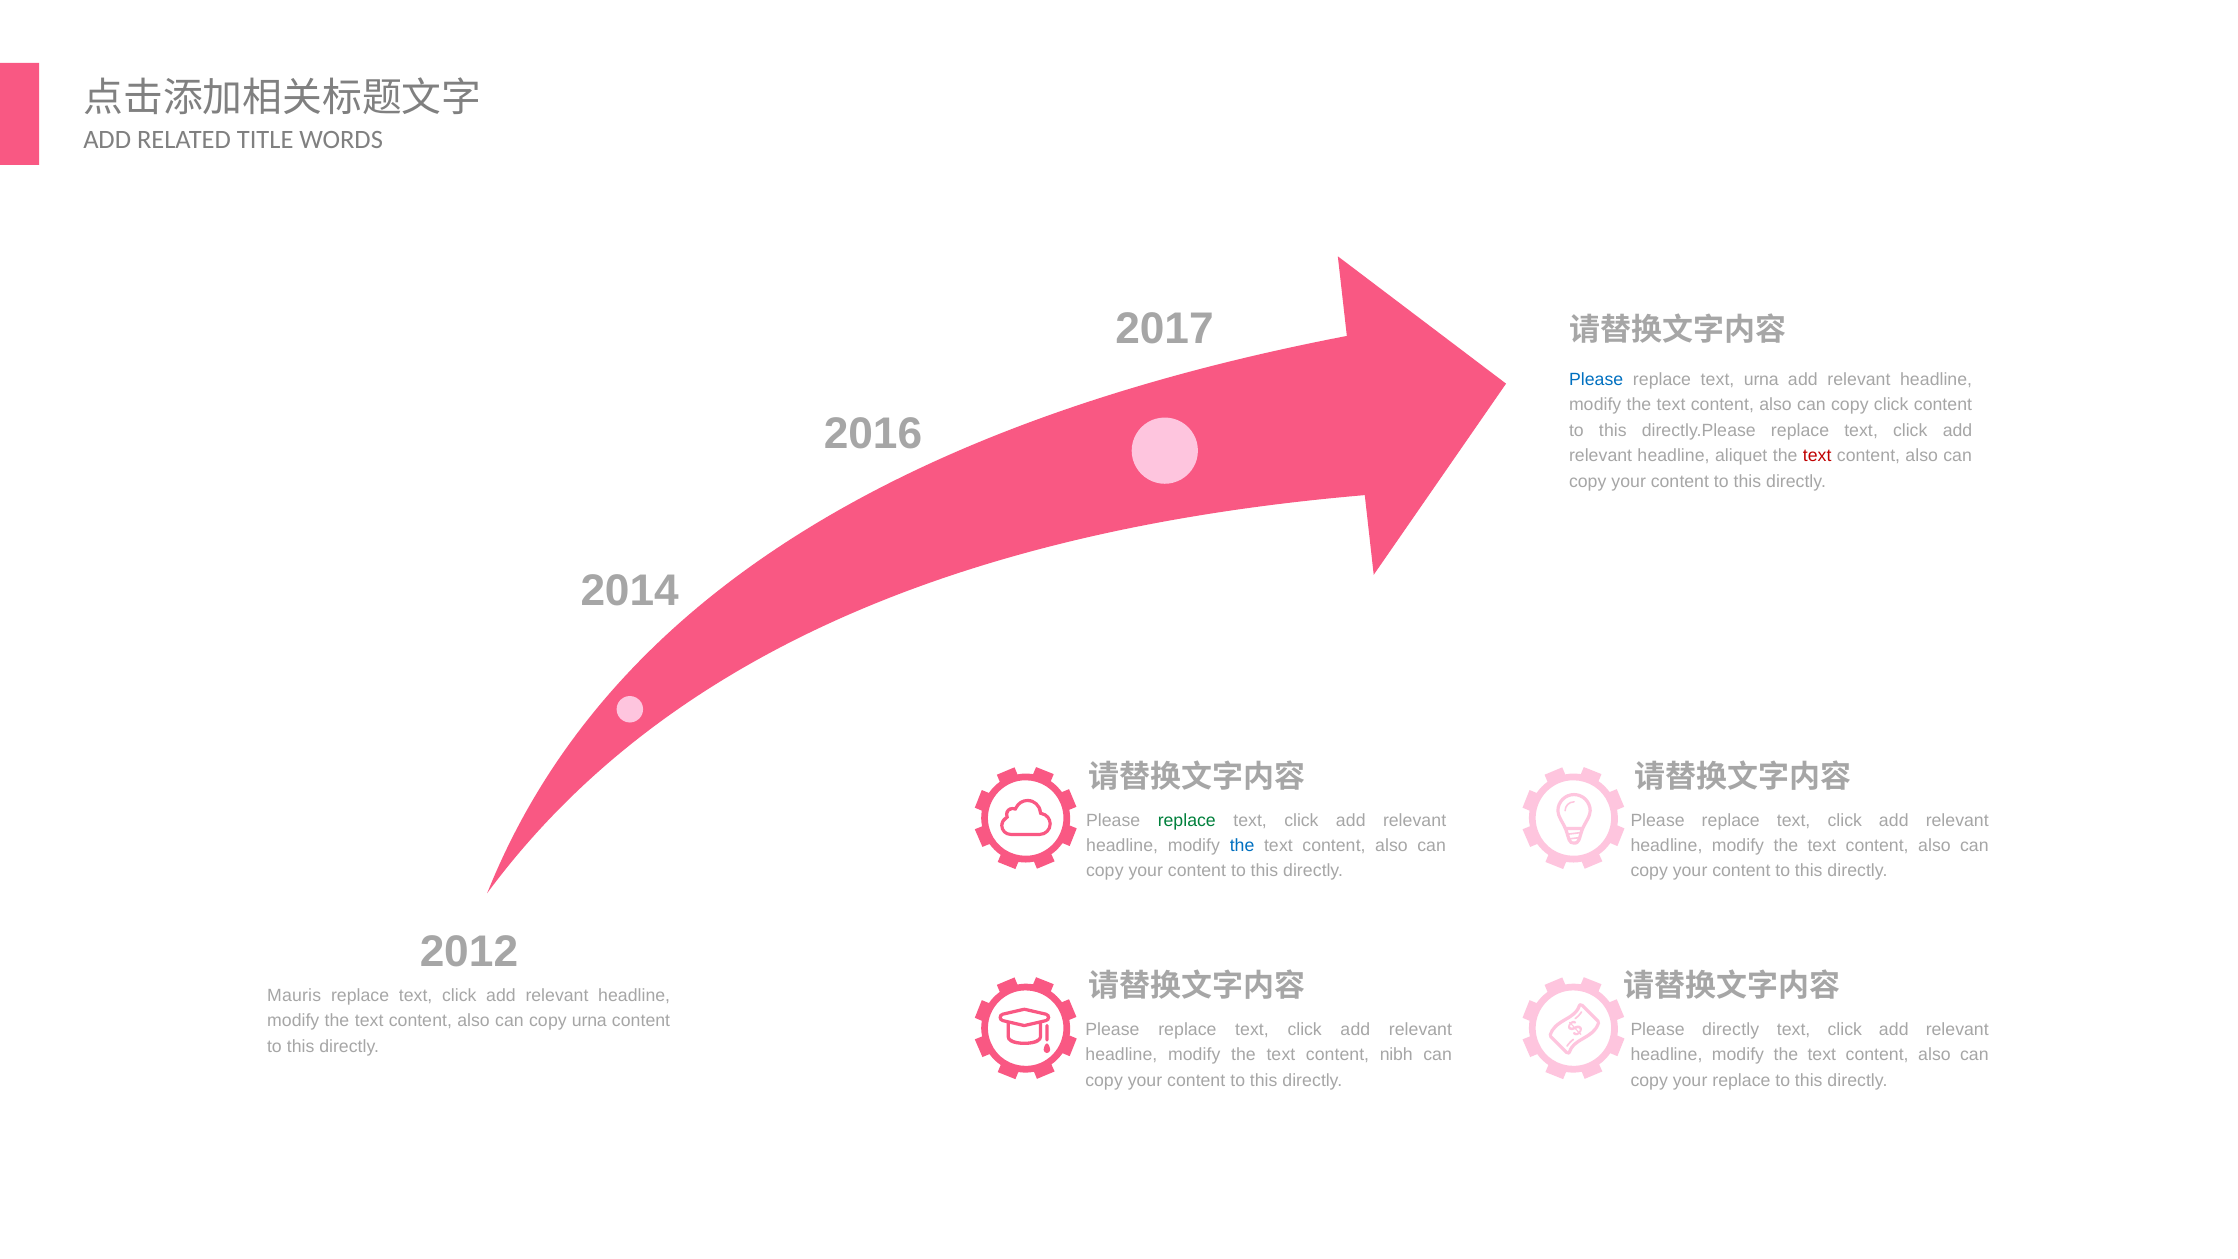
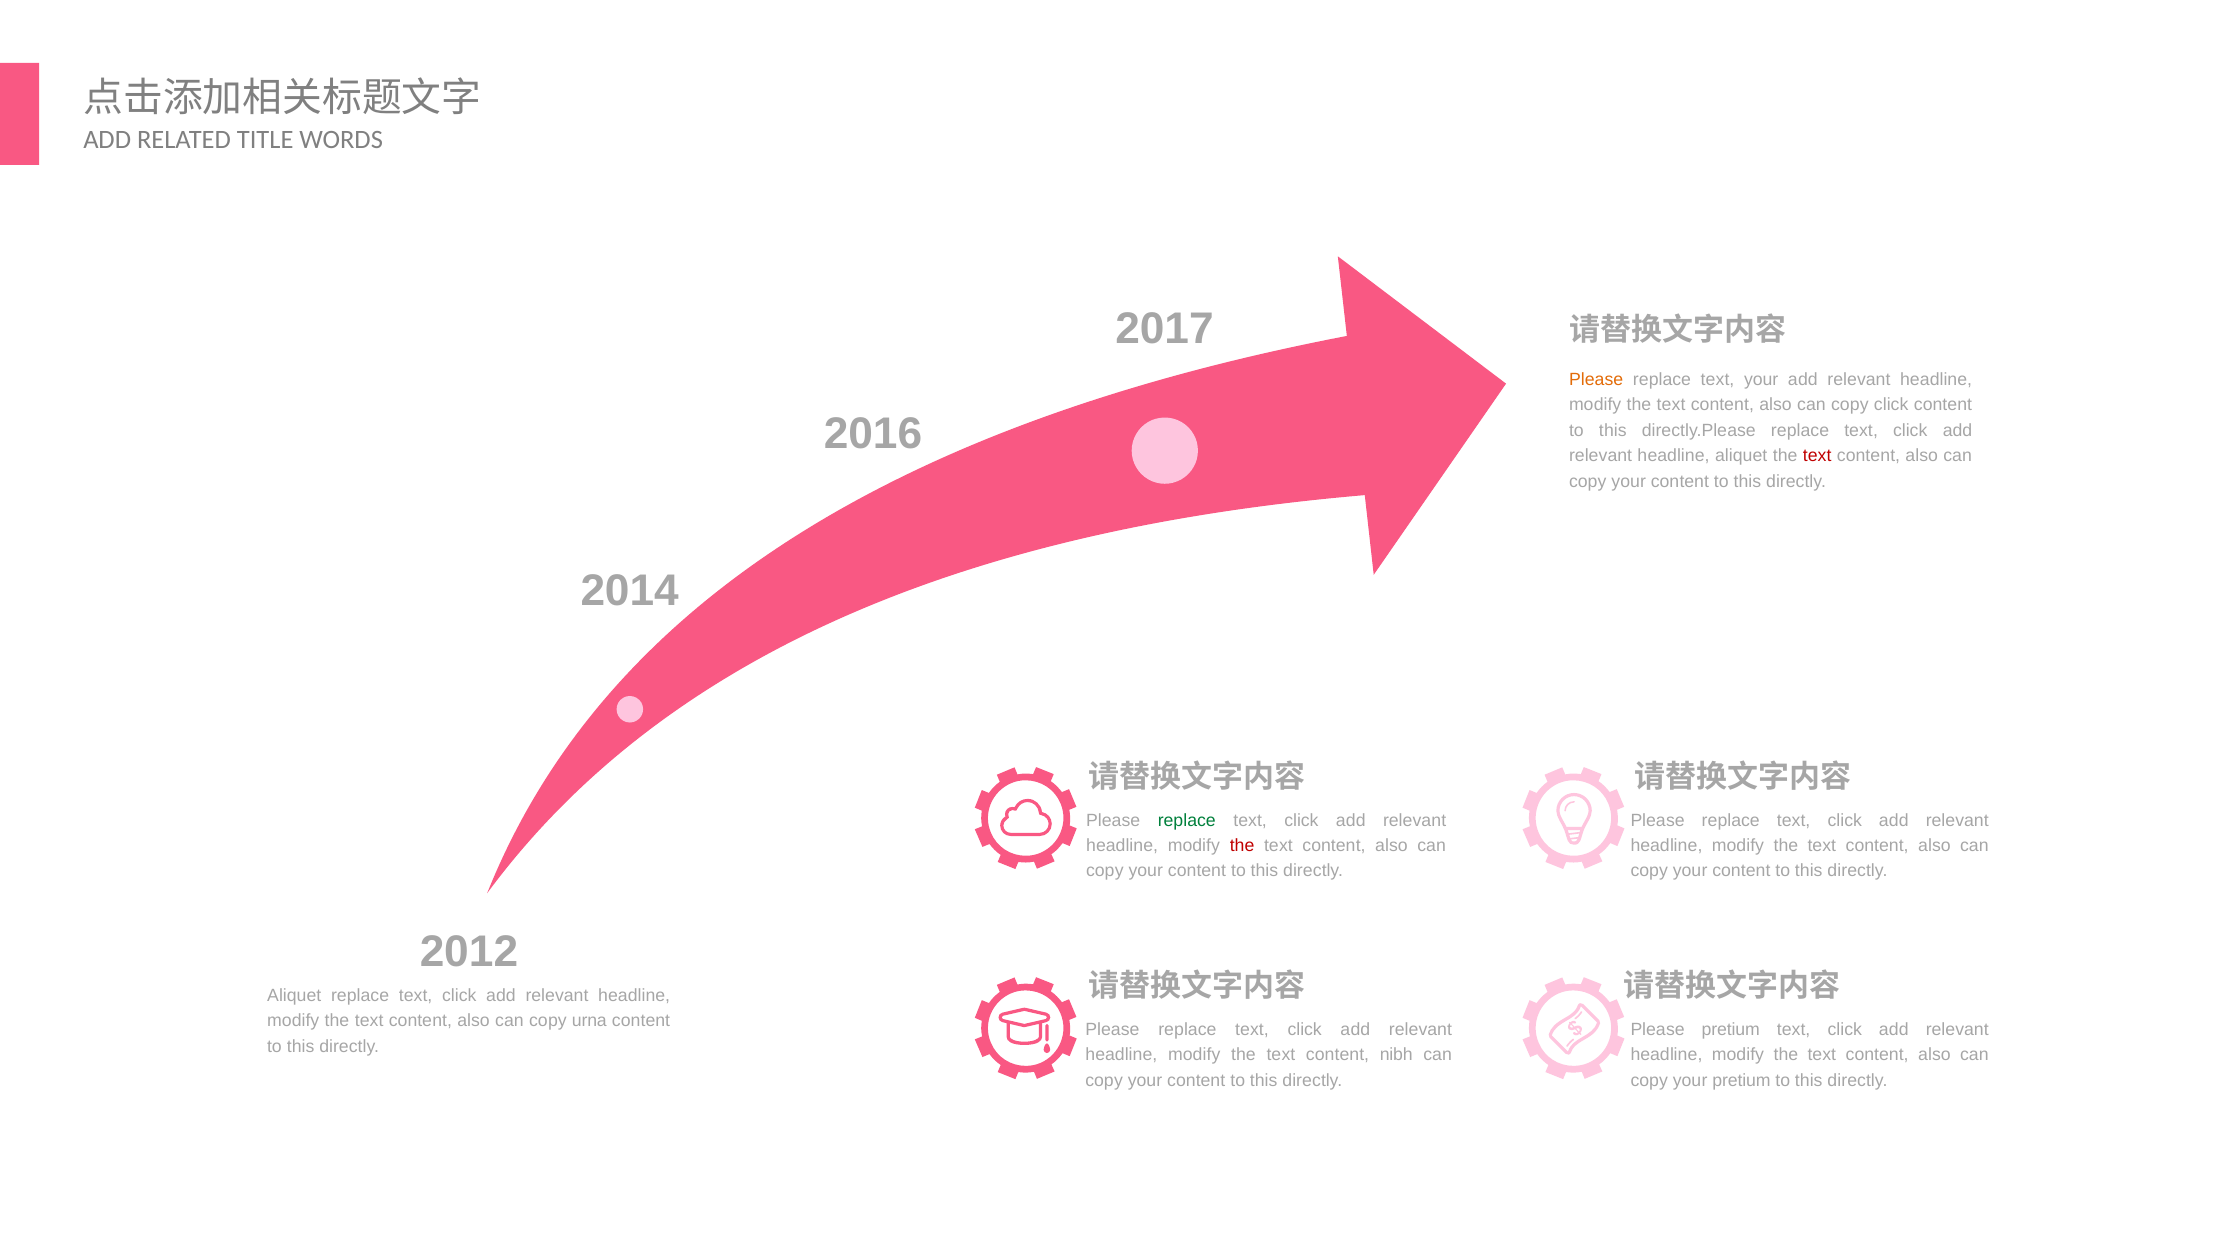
Please colour: blue -> orange (1596, 380)
text urna: urna -> your (1761, 380)
the colour: blue -> red (1242, 846)
Mauris: Mauris -> Aliquet (294, 996)
Please directly: directly -> pretium (1731, 1029)
your replace: replace -> pretium (1741, 1080)
